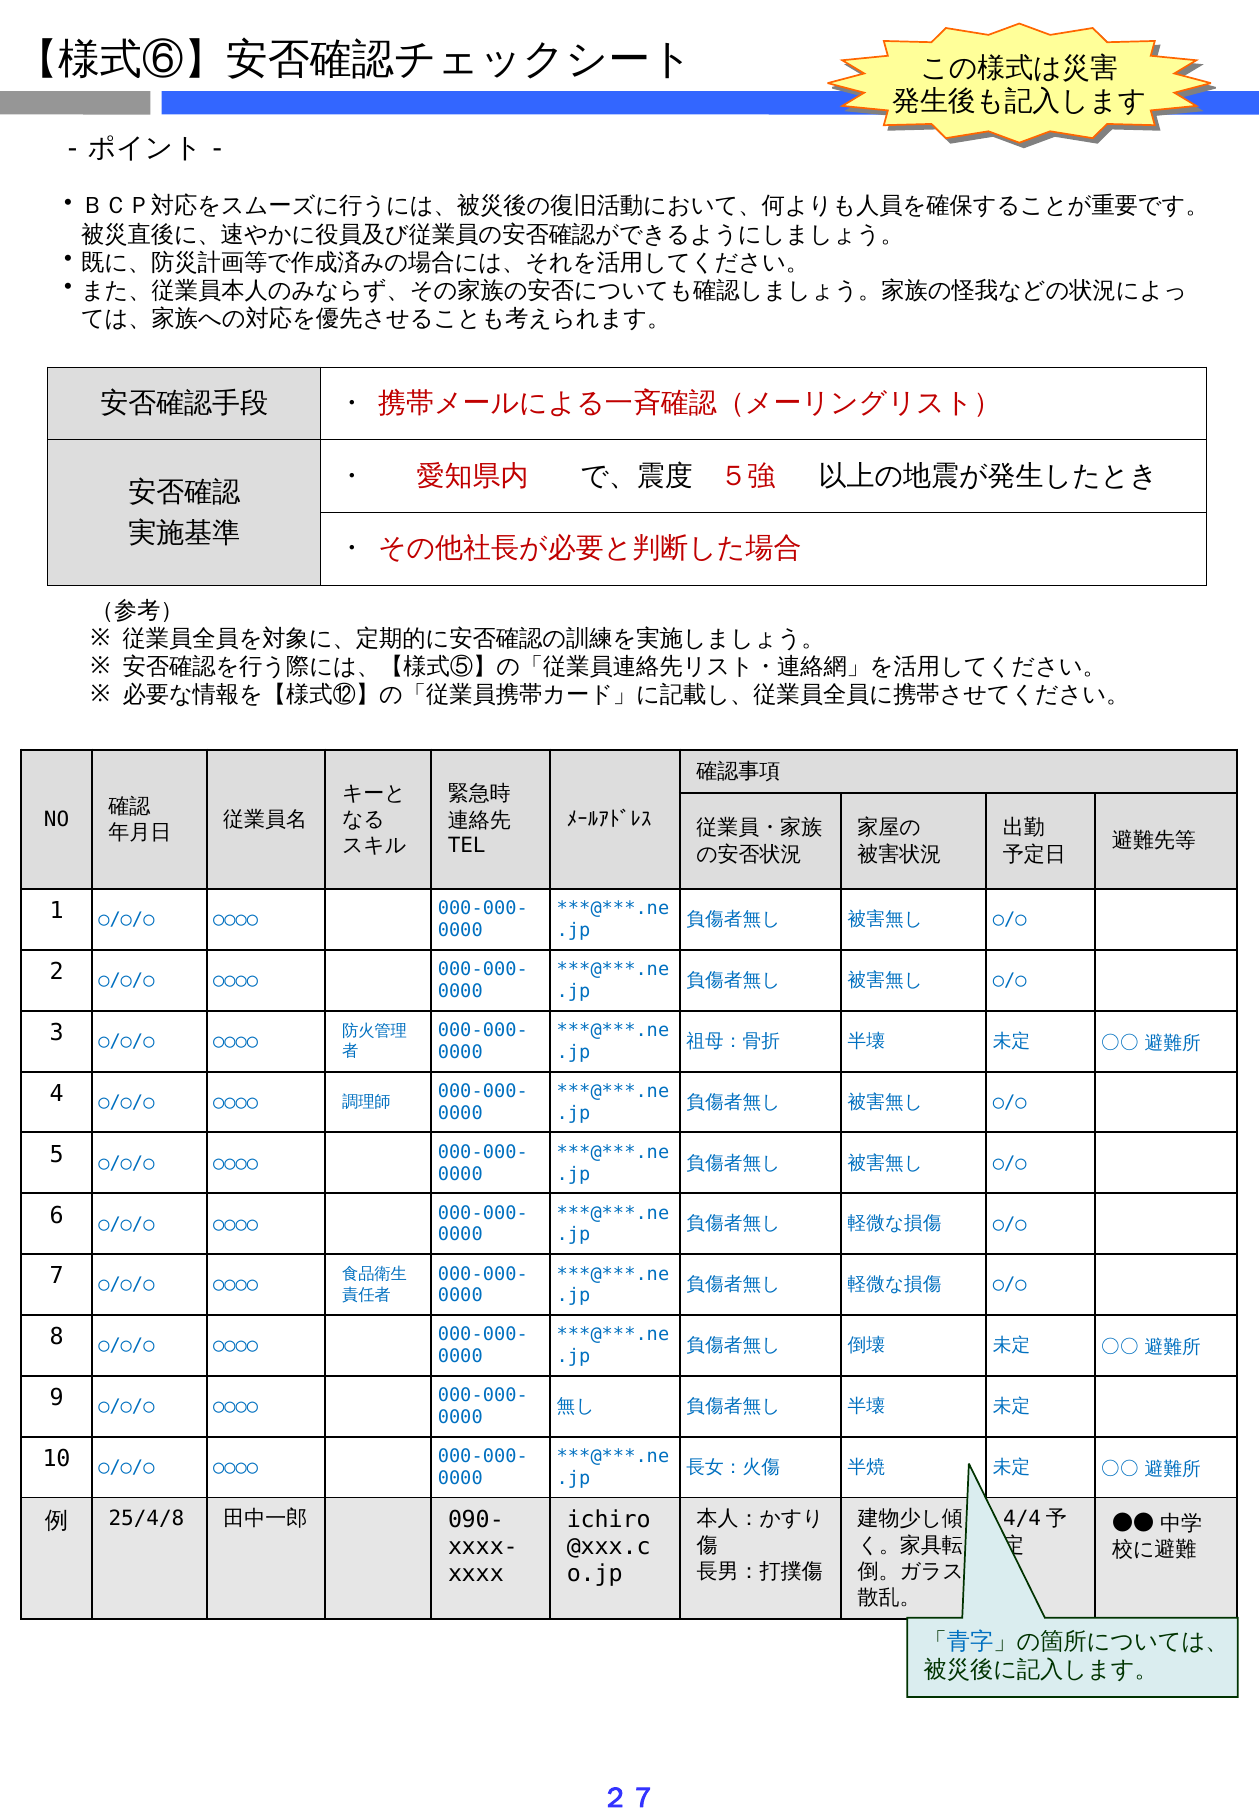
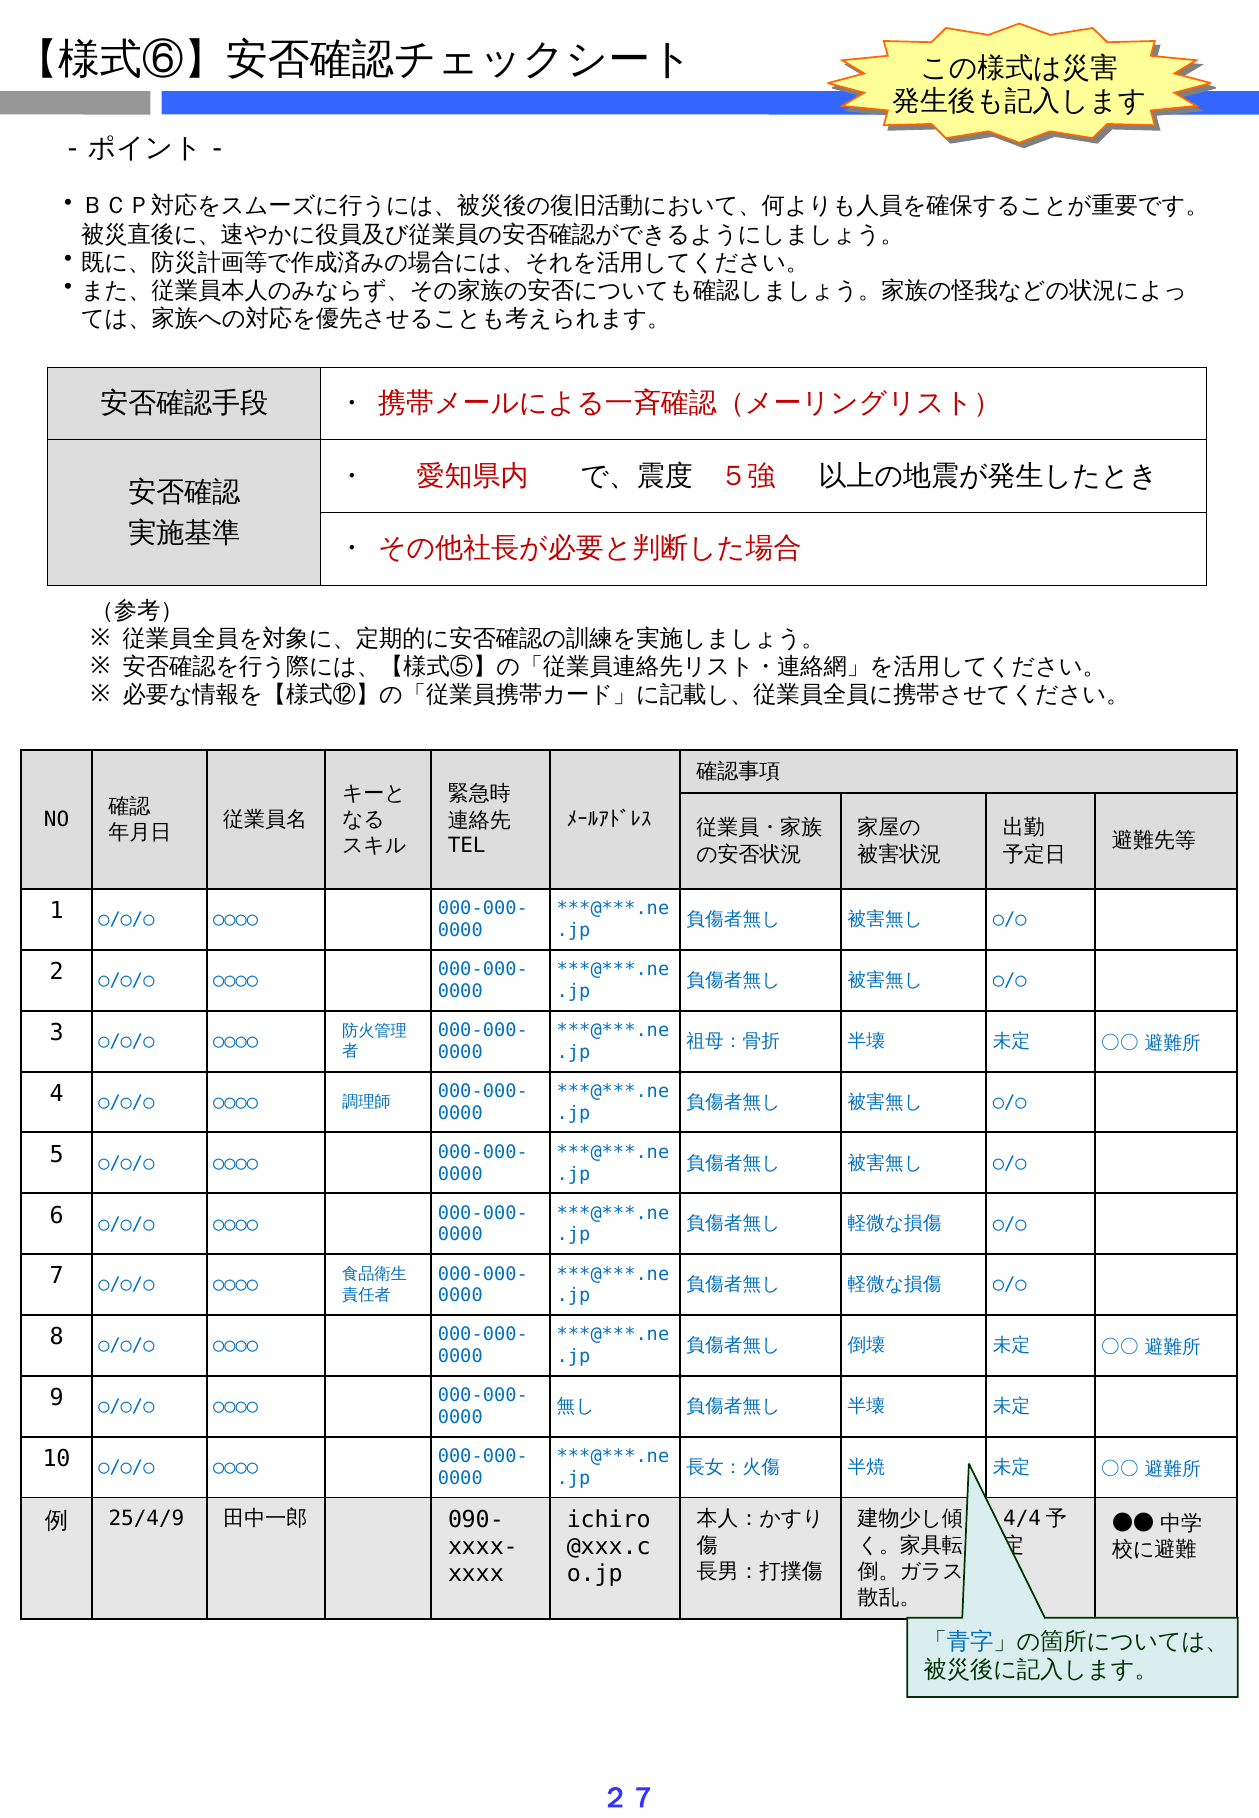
25/4/8: 25/4/8 -> 25/4/9 (146, 1519)
